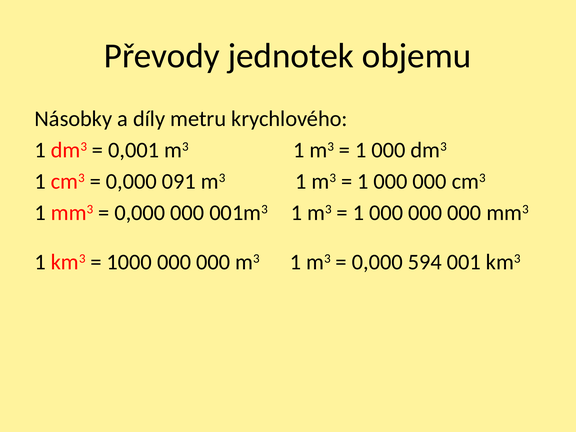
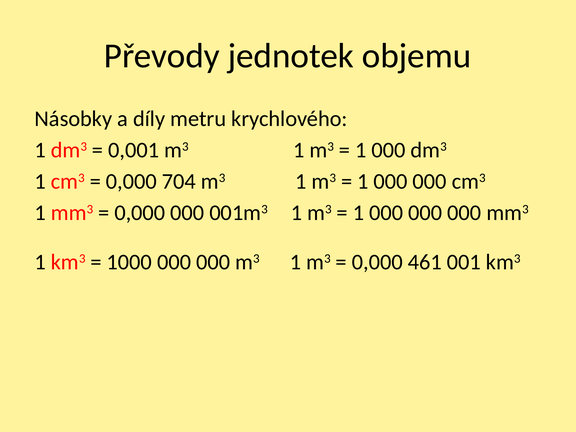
091: 091 -> 704 (179, 181)
594: 594 -> 461 (425, 262)
